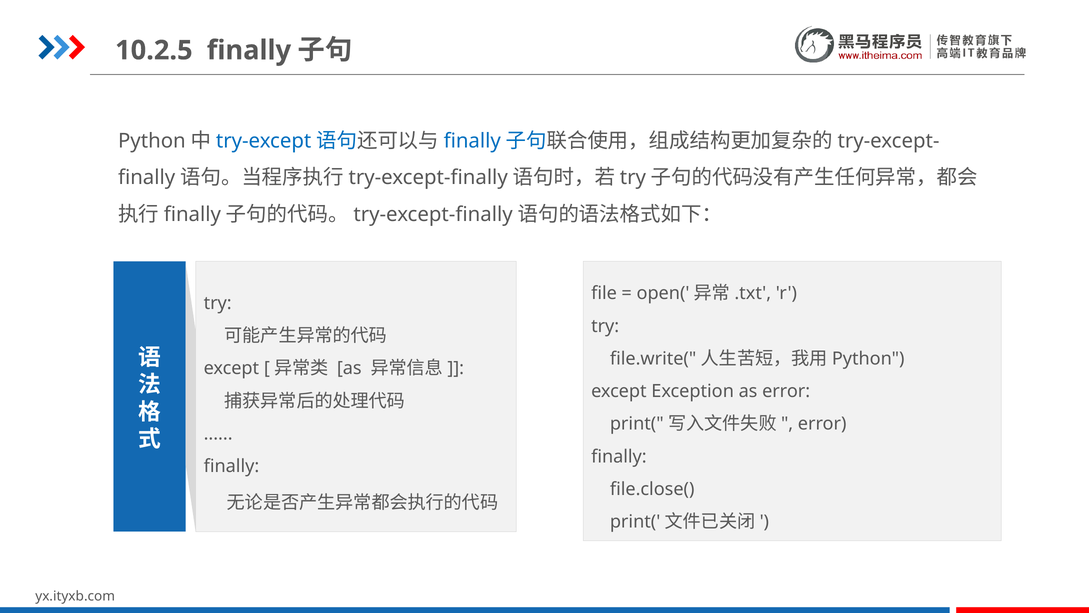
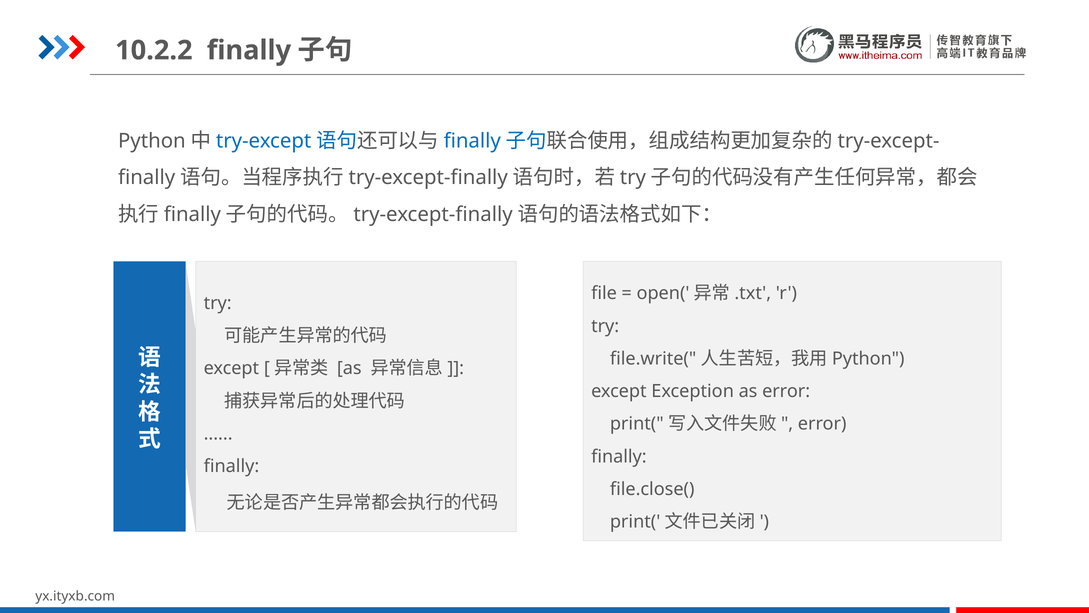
10.2.5: 10.2.5 -> 10.2.2 (154, 50)
